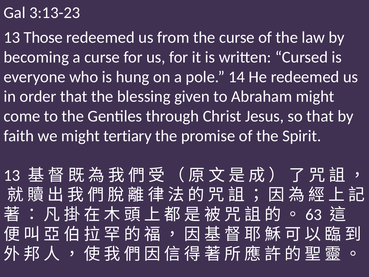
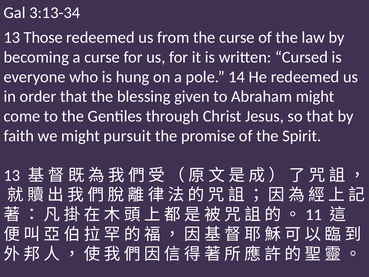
3:13-23: 3:13-23 -> 3:13-34 (55, 13)
tertiary: tertiary -> pursuit (127, 136)
63: 63 -> 11 (314, 215)
